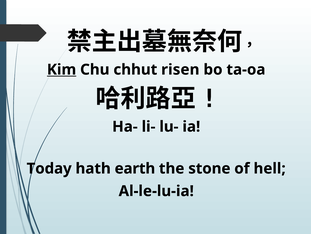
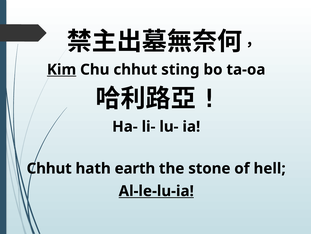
risen: risen -> sting (180, 69)
Today: Today -> Chhut (49, 168)
Al-le-lu-ia underline: none -> present (156, 190)
